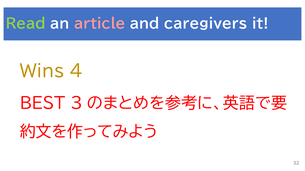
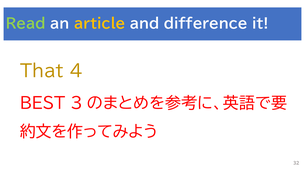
article colour: pink -> yellow (100, 24)
caregivers: caregivers -> difference (206, 24)
Wins: Wins -> That (42, 71)
